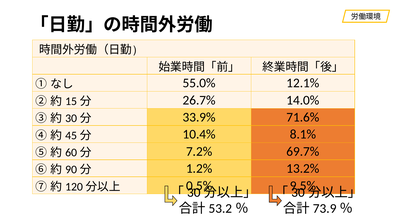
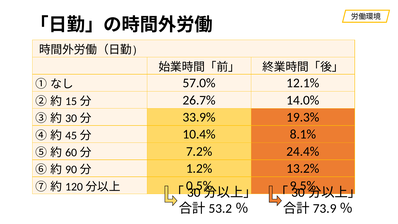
55.0%: 55.0% -> 57.0% (199, 83)
71.6%: 71.6% -> 19.3% (303, 117)
69.7%: 69.7% -> 24.4% (303, 151)
